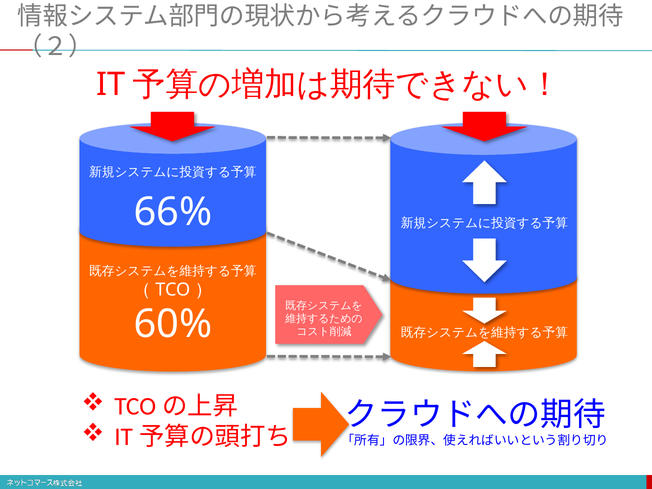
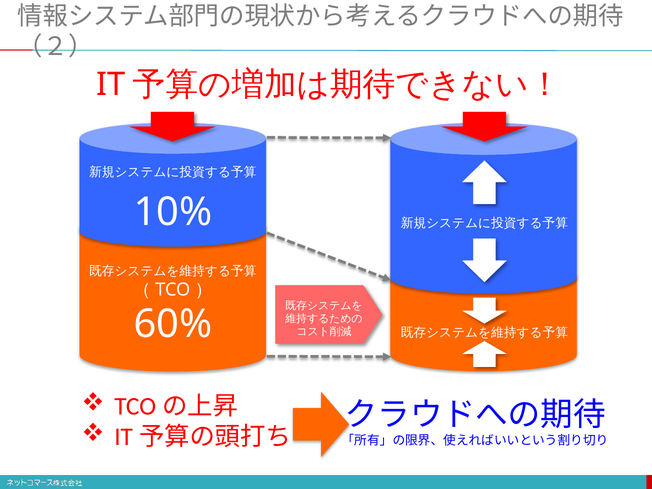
66%: 66% -> 10% (173, 212)
